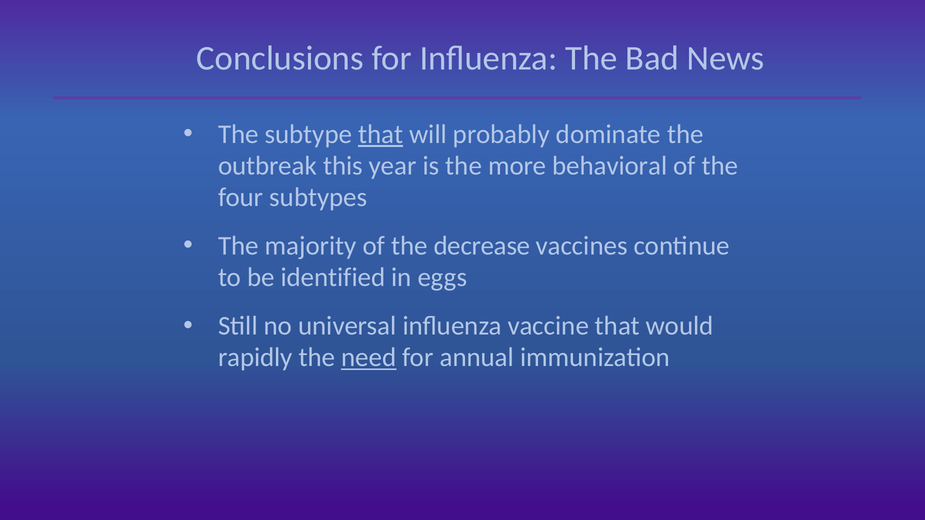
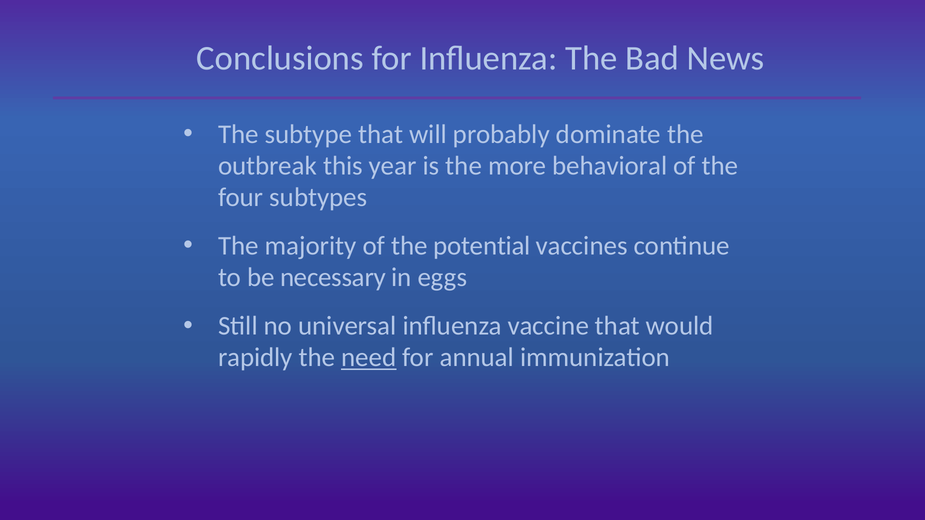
that underline: present -> none (381, 135)
decrease: decrease -> potential (482, 246)
identified: identified -> necessary (333, 278)
